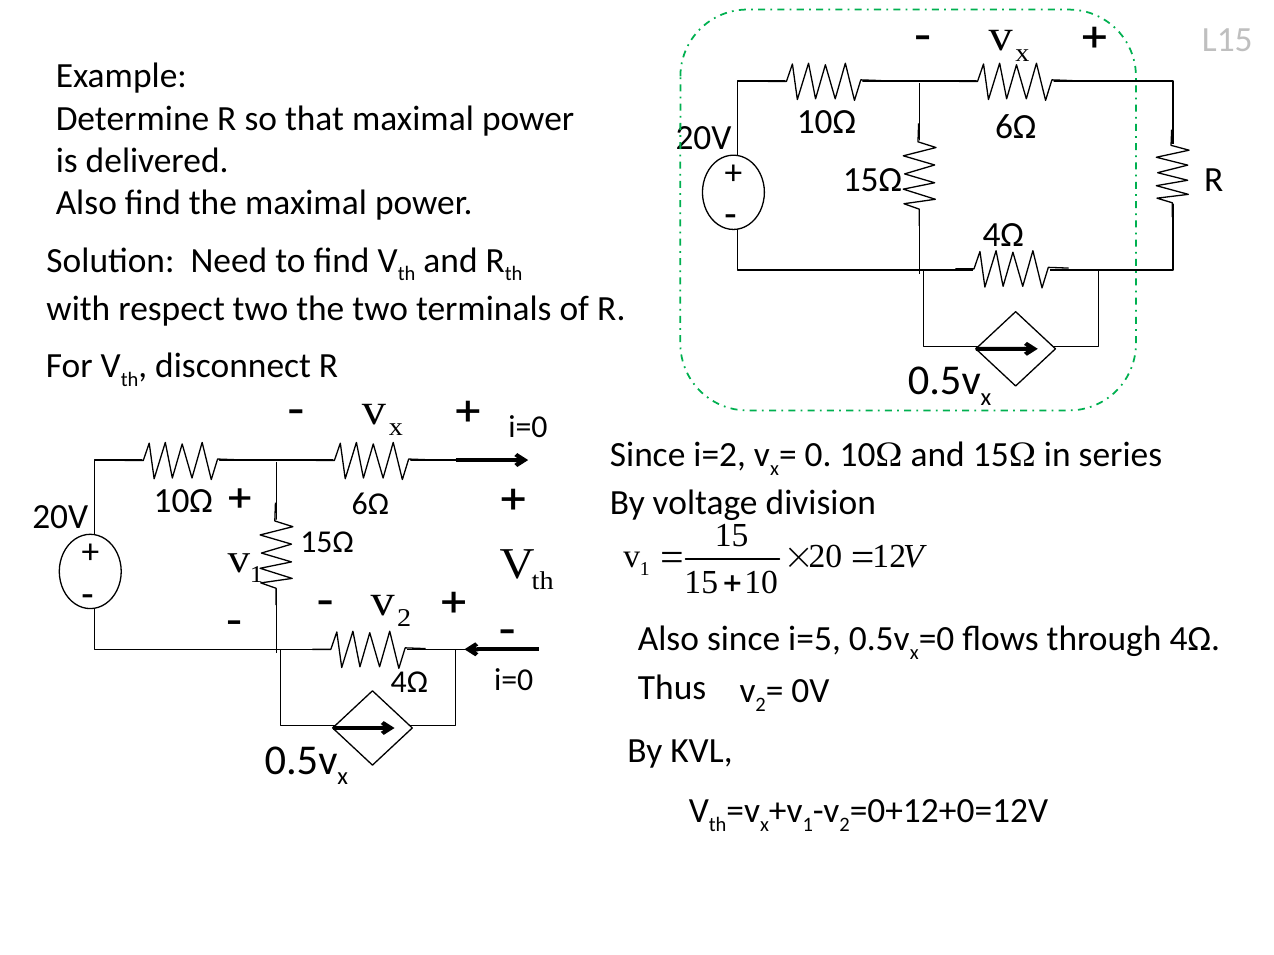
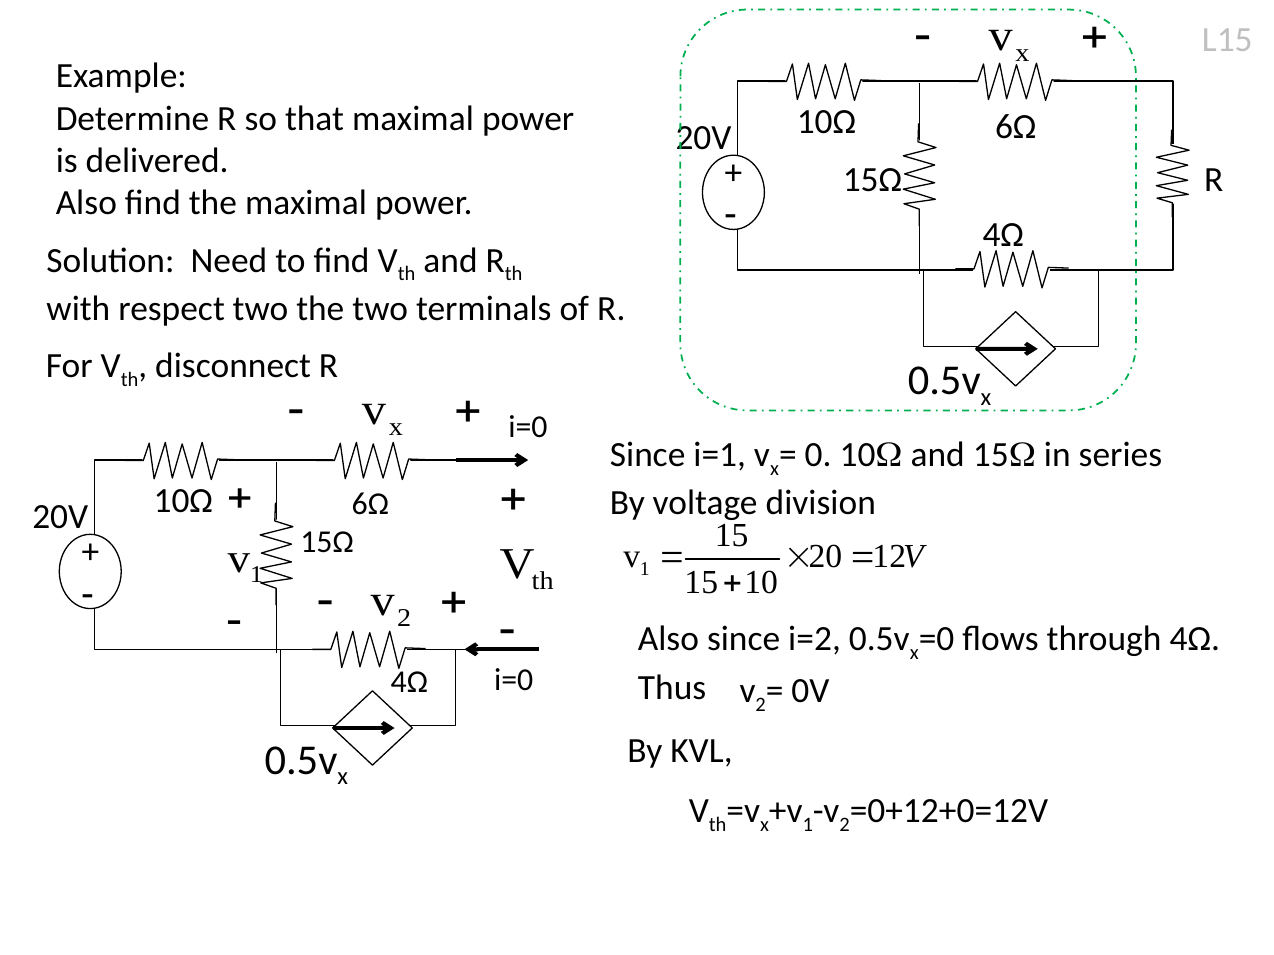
i=2: i=2 -> i=1 (720, 455)
i=5: i=5 -> i=2 (815, 640)
